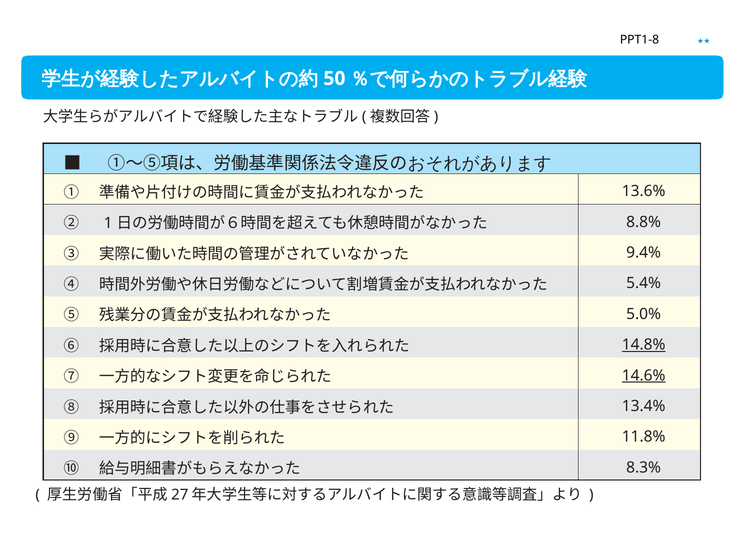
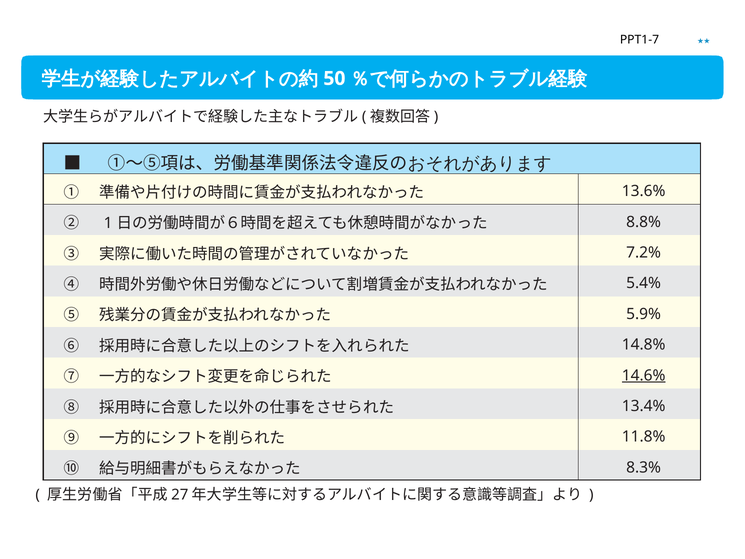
PPT1-8: PPT1-8 -> PPT1-7 (639, 40)
9.4%: 9.4% -> 7.2% (644, 252)
5.0%: 5.0% -> 5.9% (644, 314)
14.8% underline: present -> none (644, 345)
